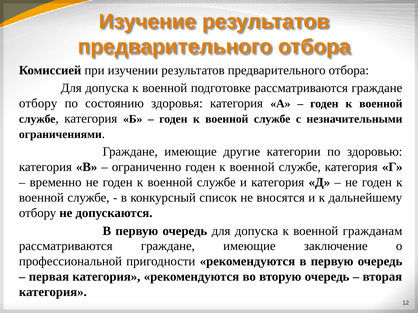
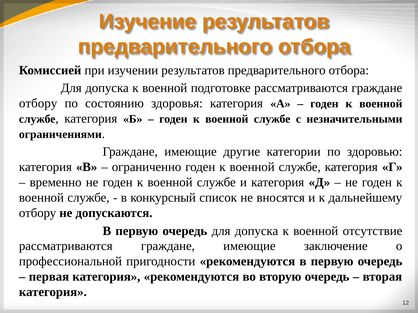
гражданам: гражданам -> отсутствие (373, 231)
